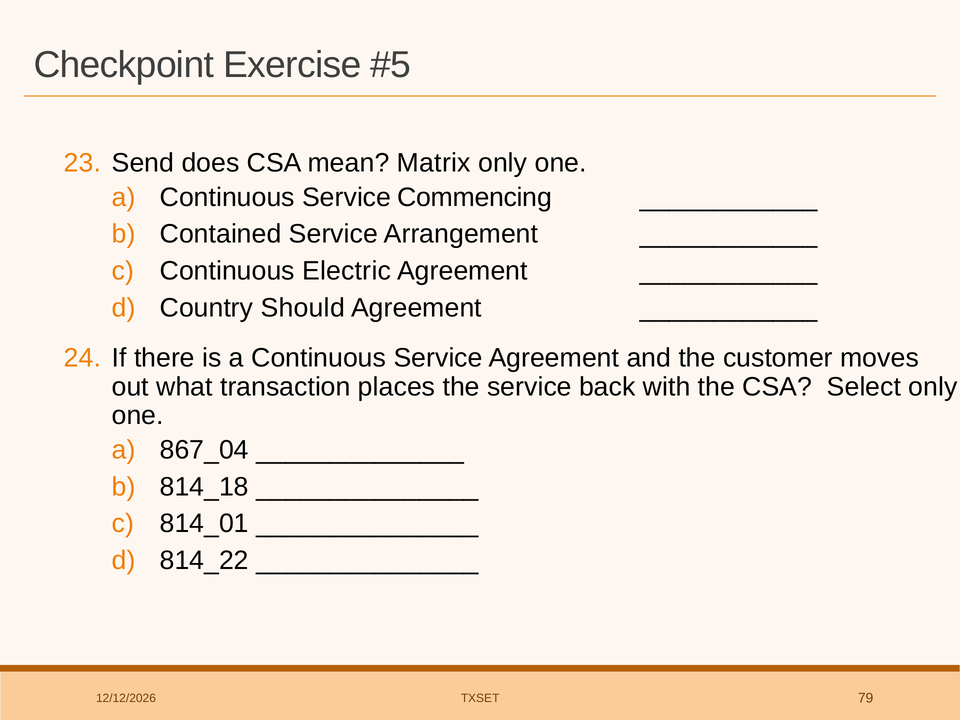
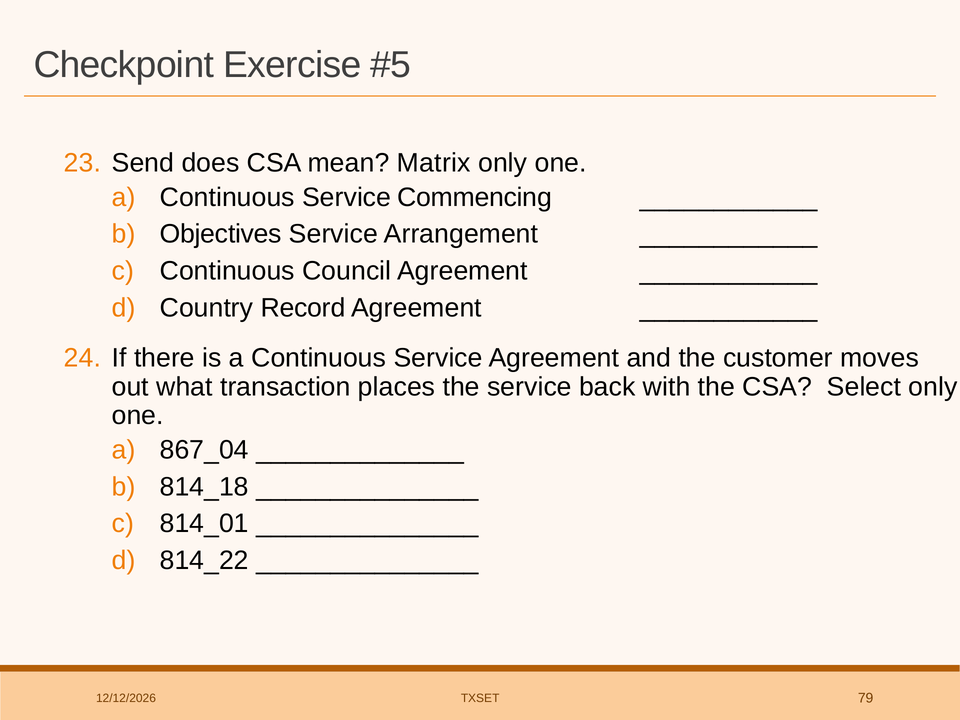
Contained: Contained -> Objectives (221, 234)
Electric: Electric -> Council (347, 271)
Should: Should -> Record (303, 308)
